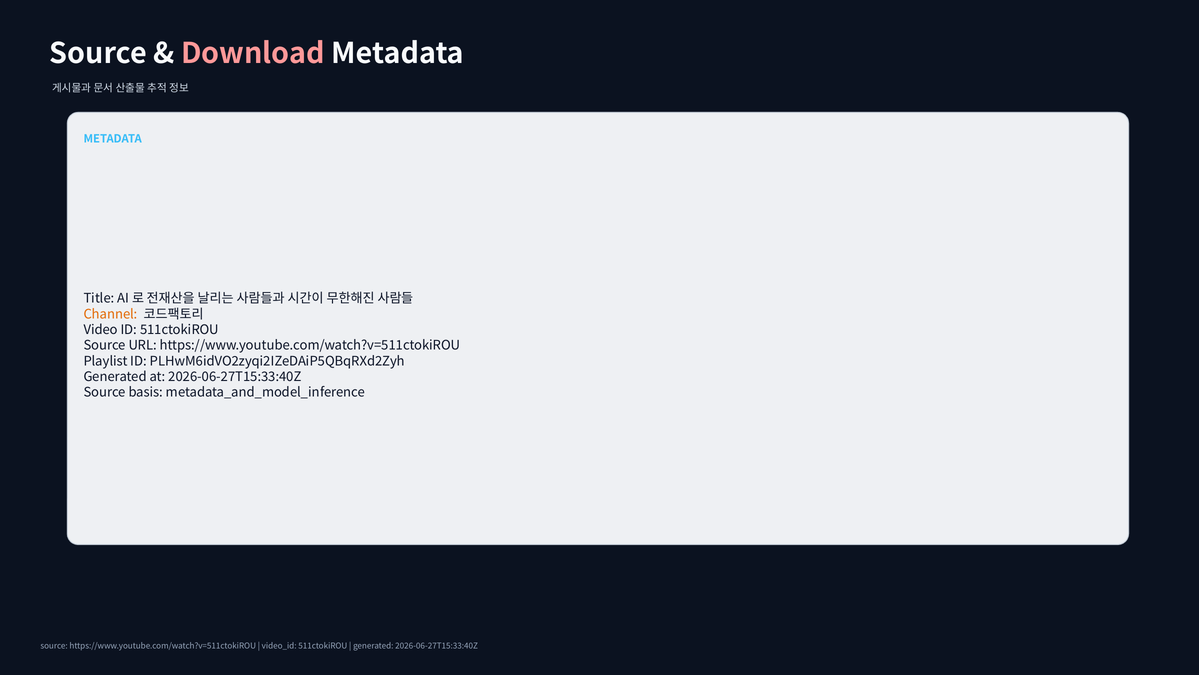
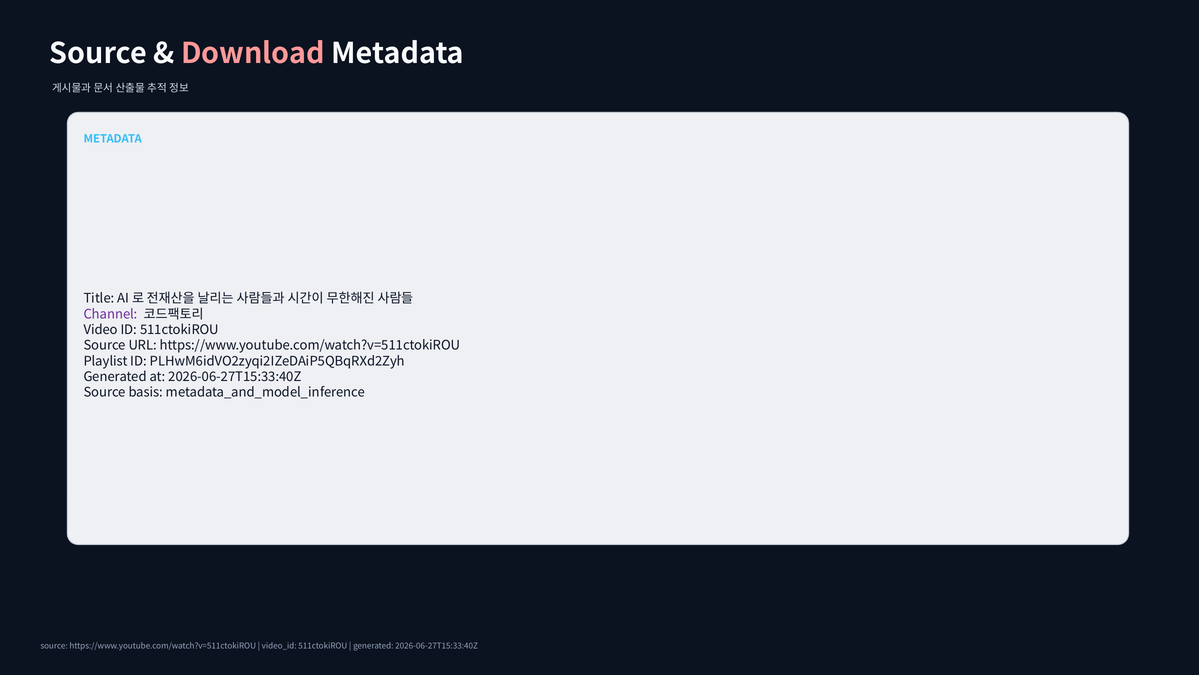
Channel colour: orange -> purple (111, 314)
